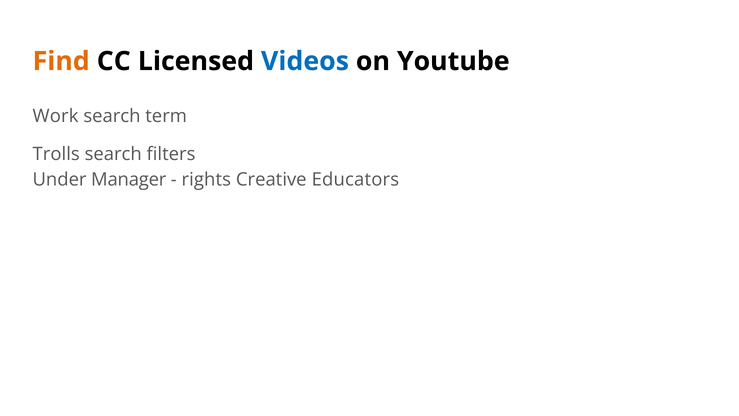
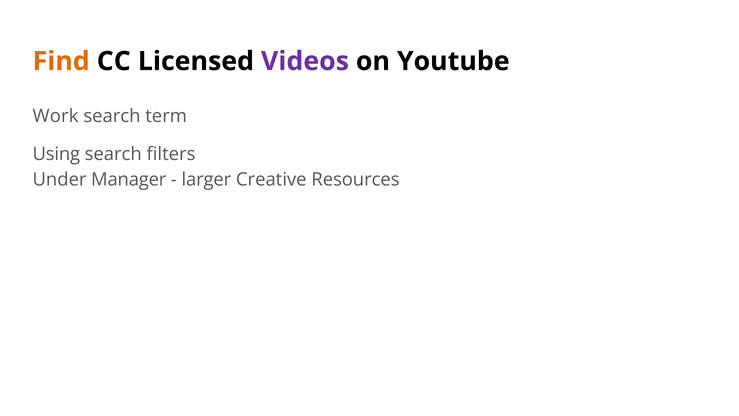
Videos colour: blue -> purple (305, 61)
Trolls: Trolls -> Using (56, 154)
rights: rights -> larger (206, 179)
Educators: Educators -> Resources (355, 179)
